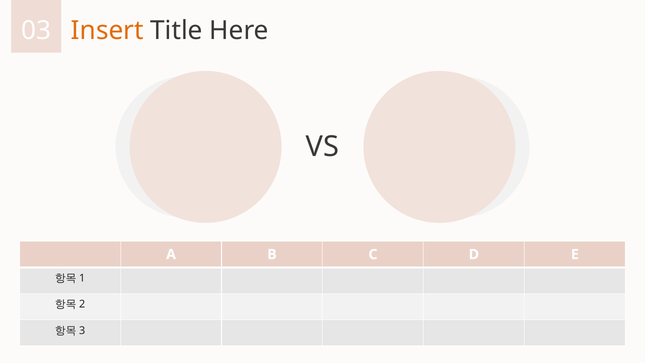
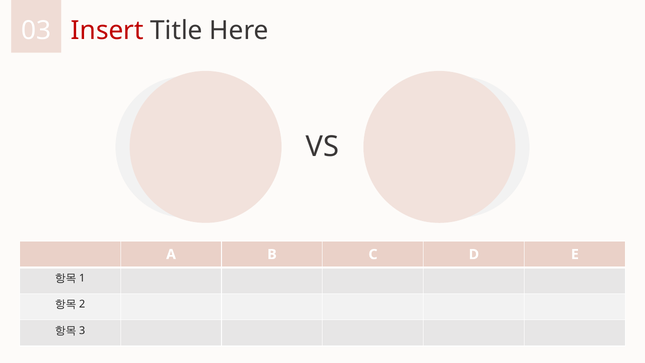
Insert colour: orange -> red (107, 31)
